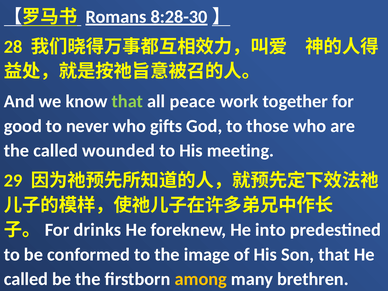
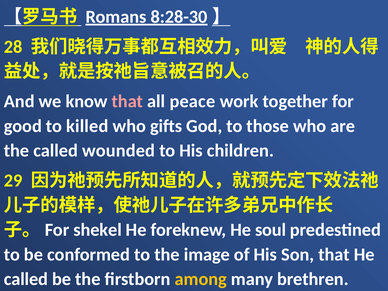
that colour: light green -> pink (127, 101)
never: never -> killed (87, 126)
meeting: meeting -> children (240, 151)
drinks: drinks -> shekel (98, 230)
into: into -> soul (271, 230)
